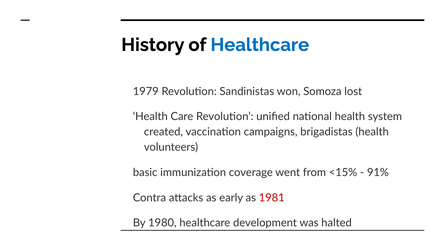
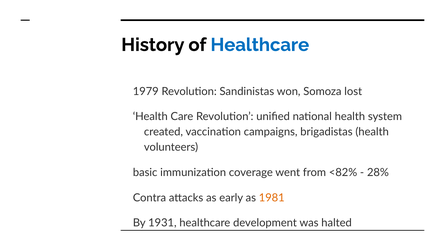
<15%: <15% -> <82% (343, 173)
91%: 91% -> 28% (378, 173)
1981 colour: red -> orange (272, 198)
1980: 1980 -> 1931 (162, 223)
